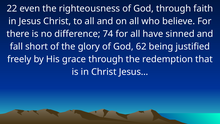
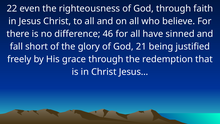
74: 74 -> 46 (108, 34)
62: 62 -> 21 (141, 47)
